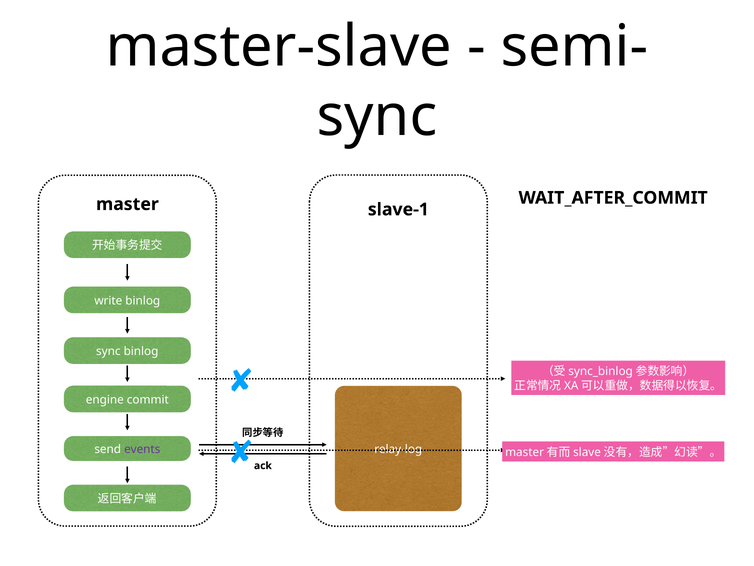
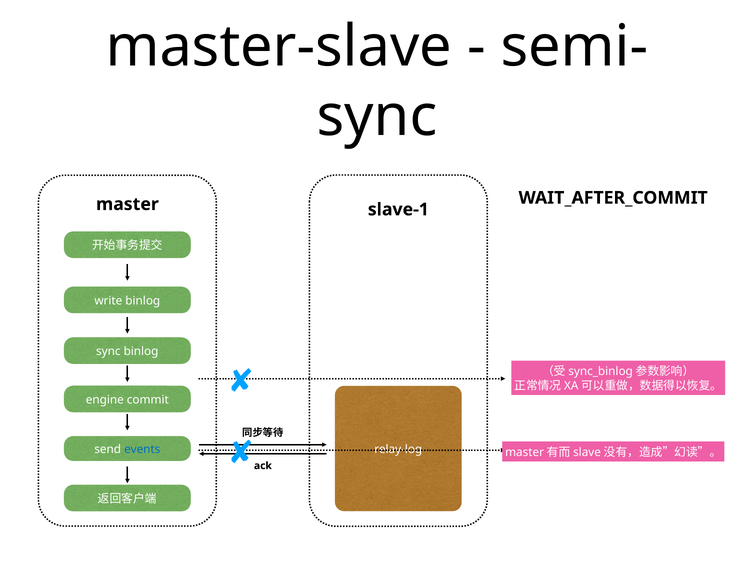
events colour: purple -> blue (142, 449)
